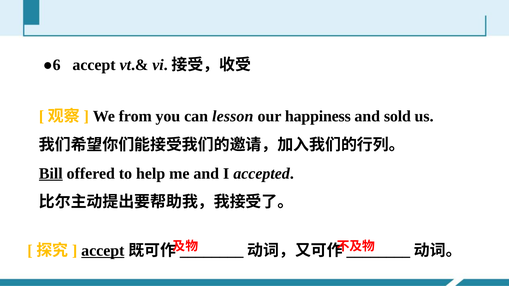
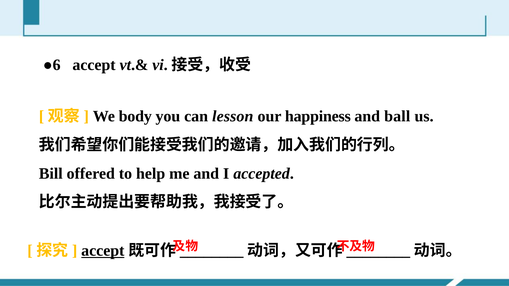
from: from -> body (135, 116)
sold: sold -> ball (397, 116)
Bill underline: present -> none (51, 174)
